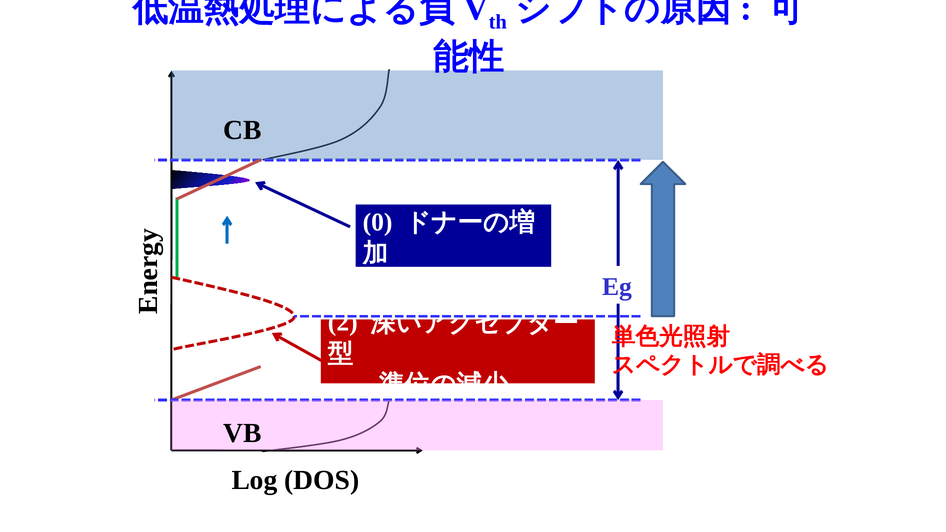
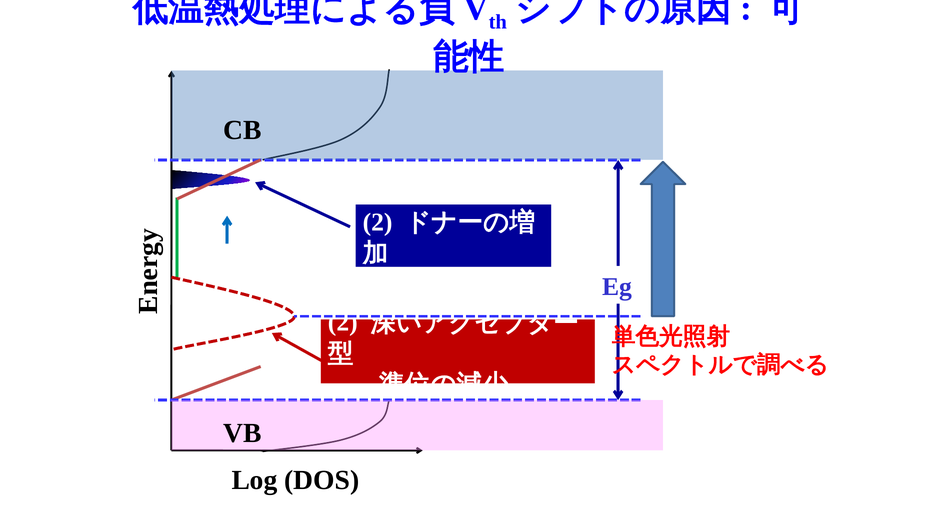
0: 0 -> 2 (378, 222)
